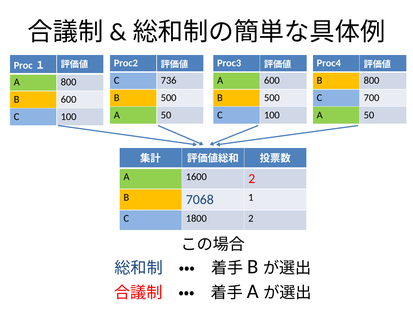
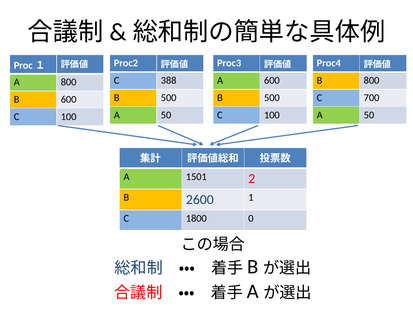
736: 736 -> 388 (169, 81)
1600: 1600 -> 1501 (196, 177)
7068: 7068 -> 2600 (200, 200)
1800 2: 2 -> 0 (251, 219)
